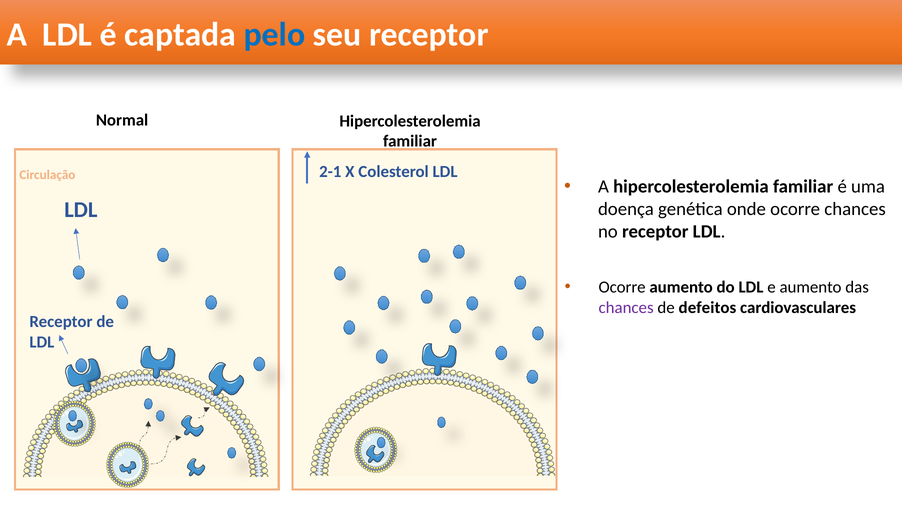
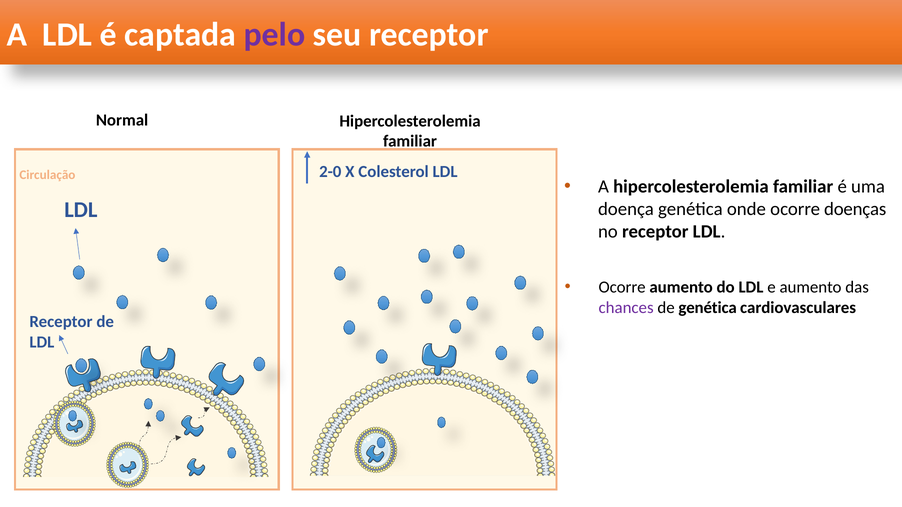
pelo colour: blue -> purple (274, 35)
2-1: 2-1 -> 2-0 (330, 172)
ocorre chances: chances -> doenças (855, 209)
de defeitos: defeitos -> genética (708, 308)
